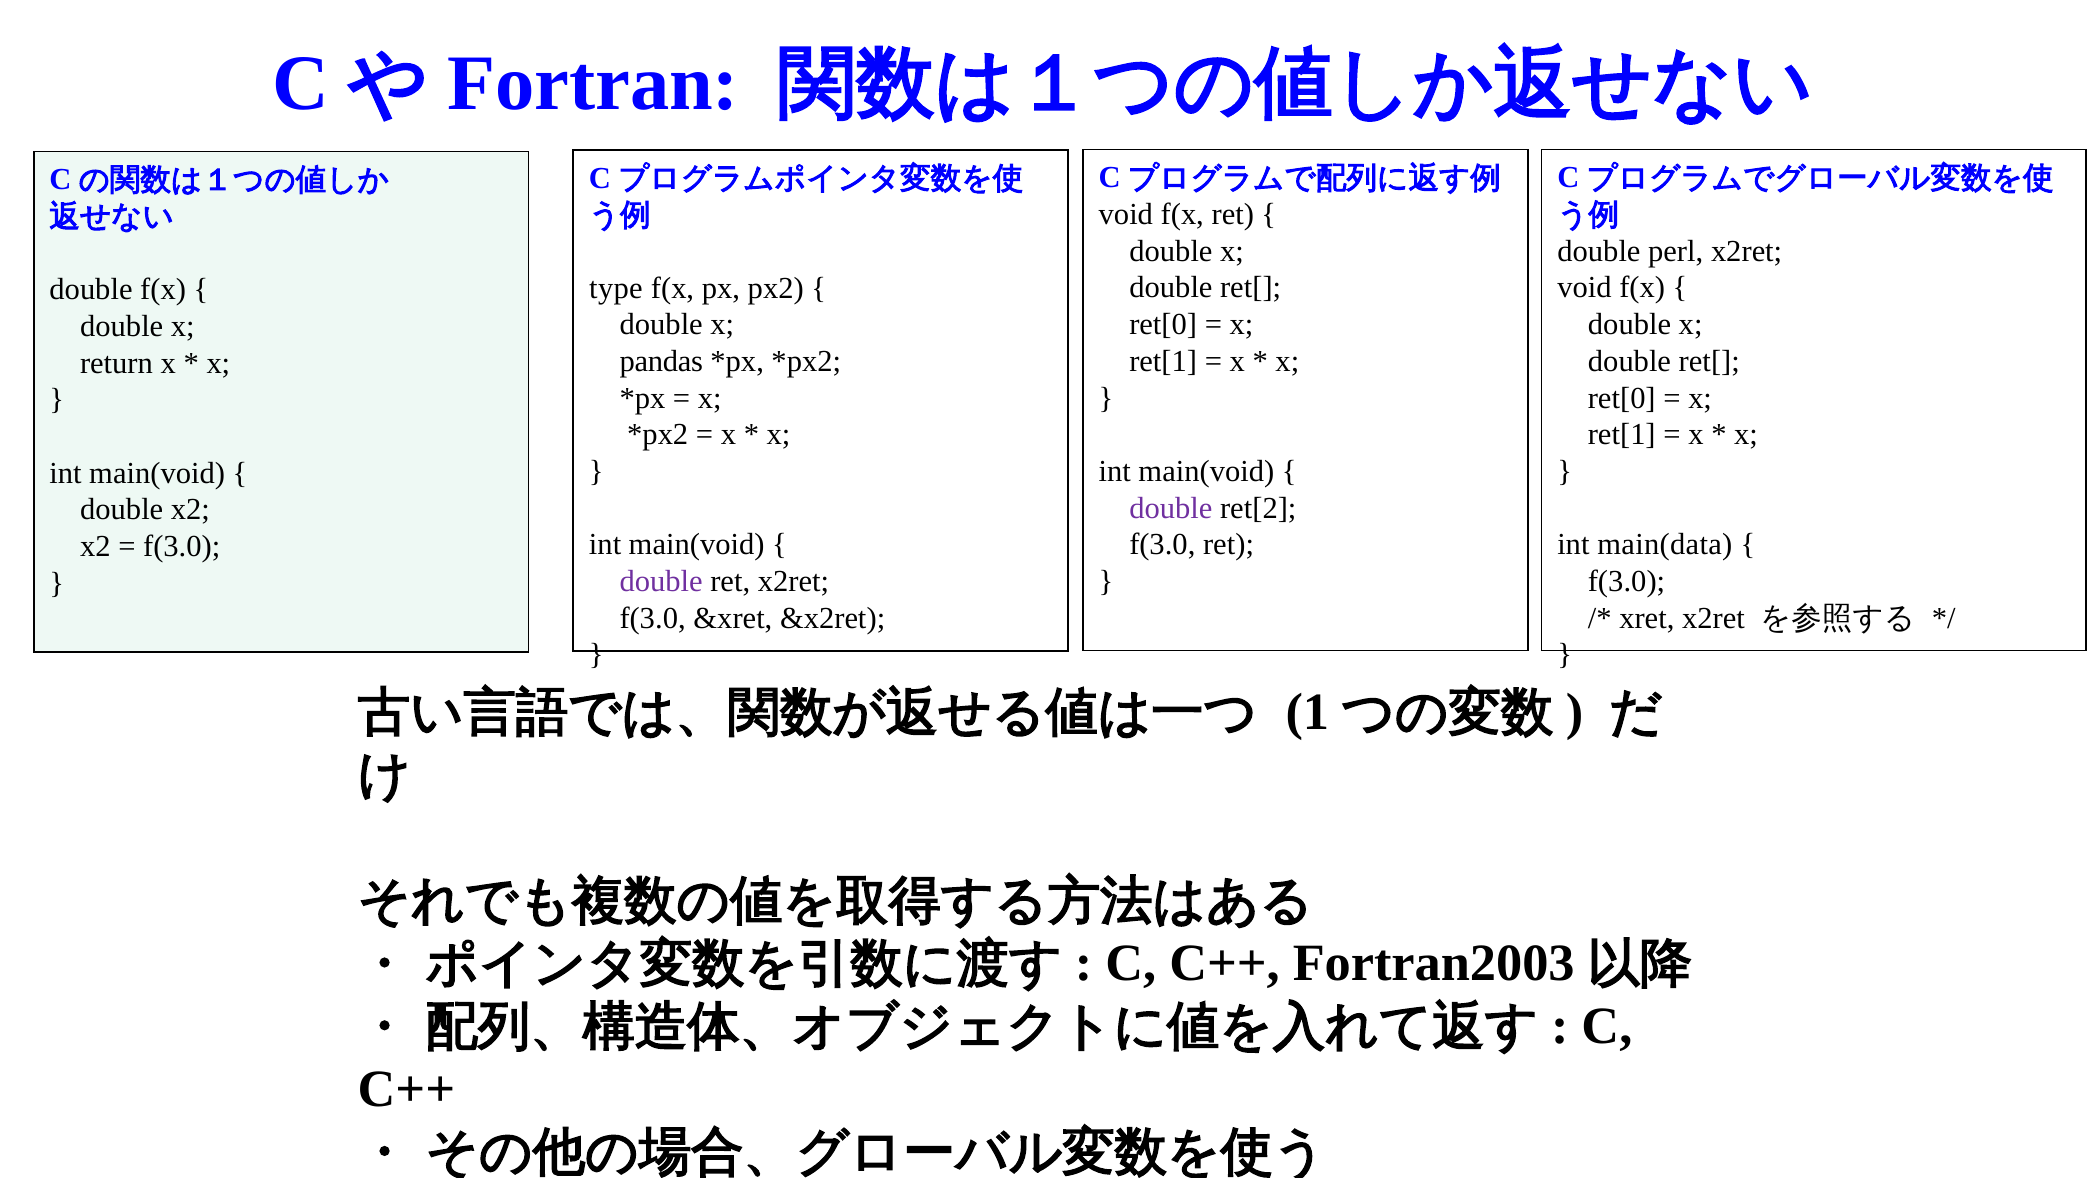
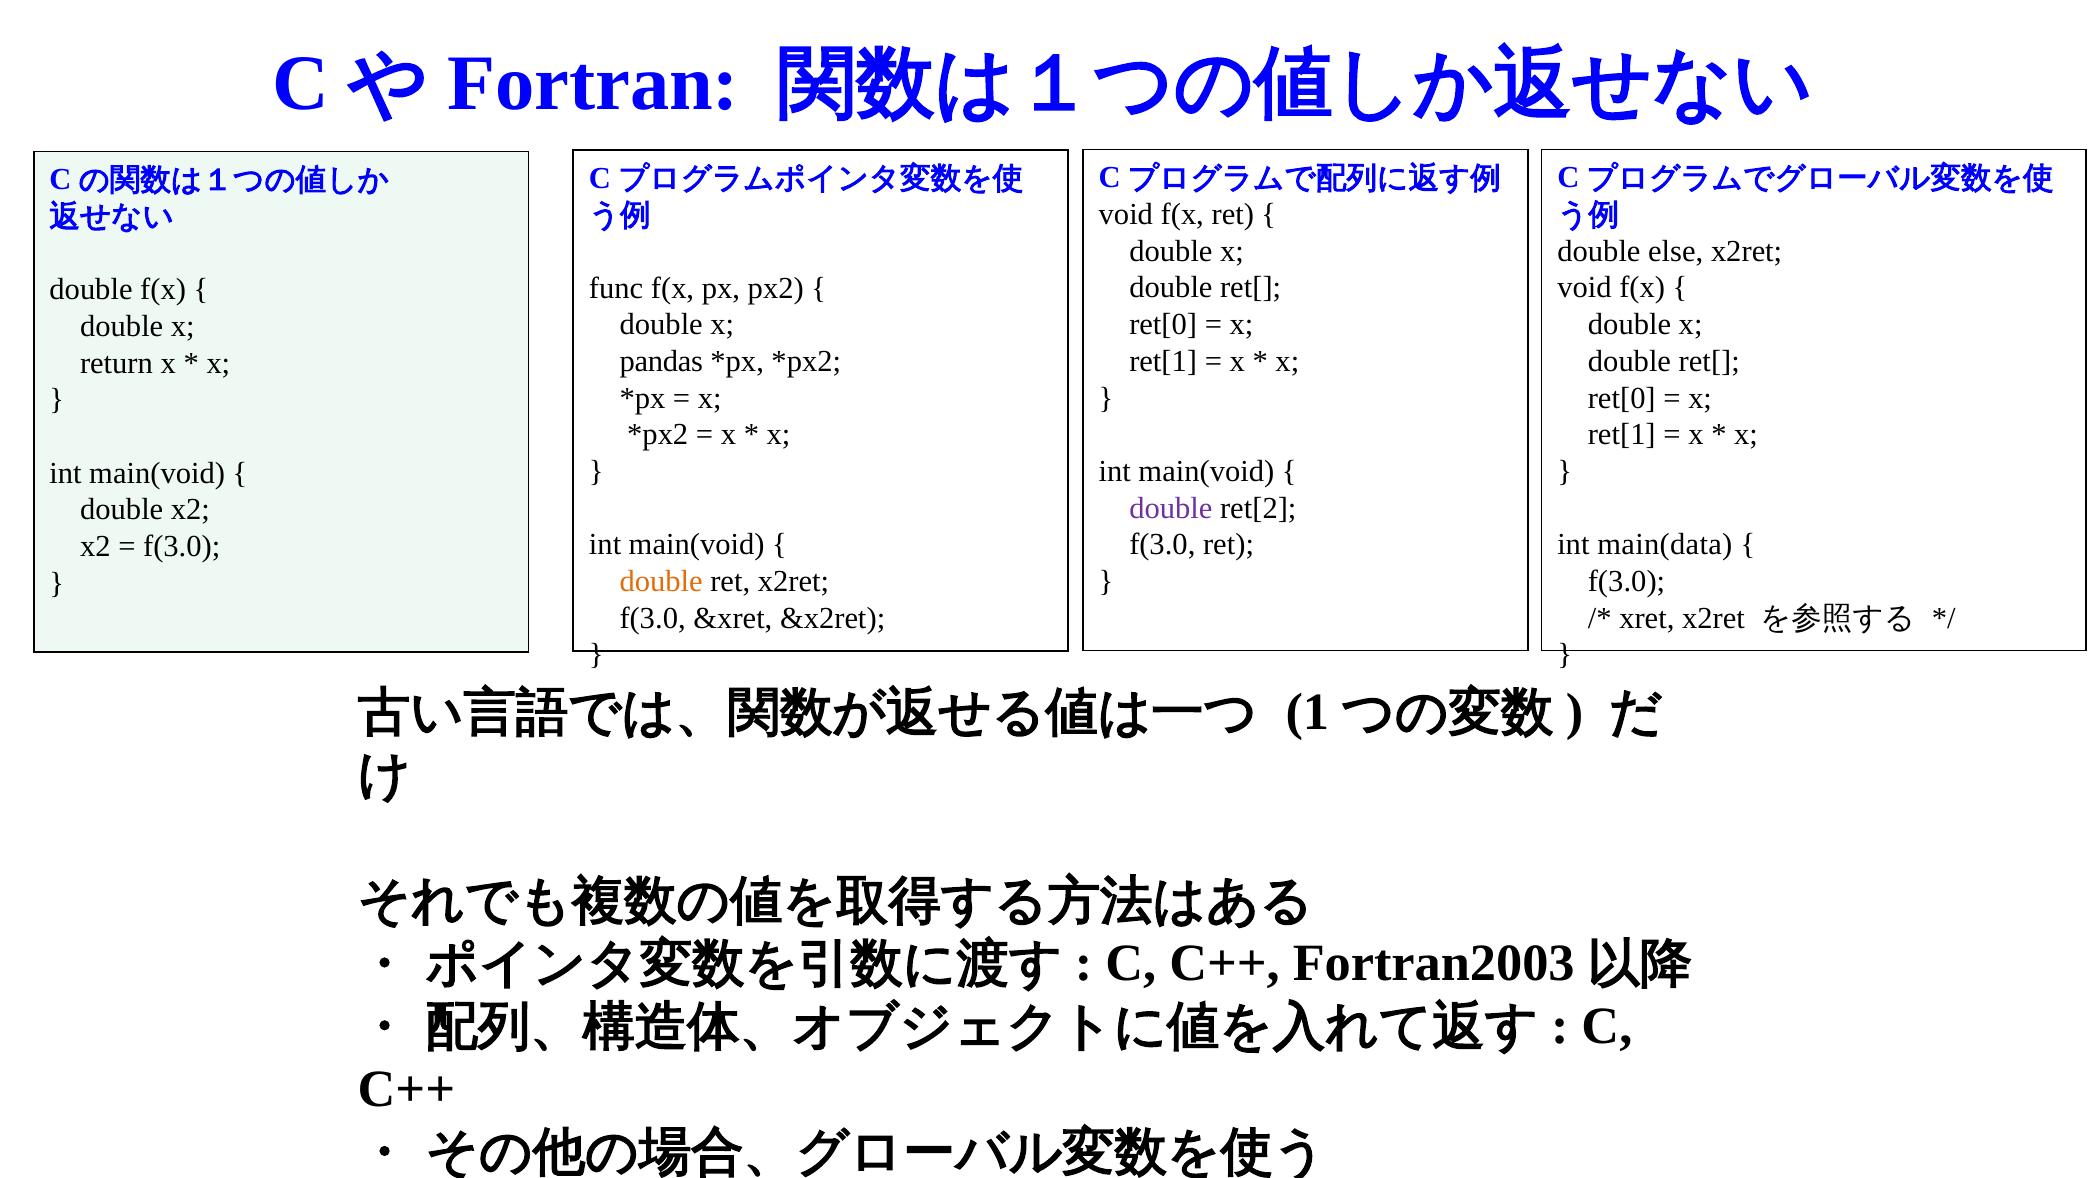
perl: perl -> else (1676, 251)
type: type -> func (616, 288)
double colour: purple -> orange (661, 582)
